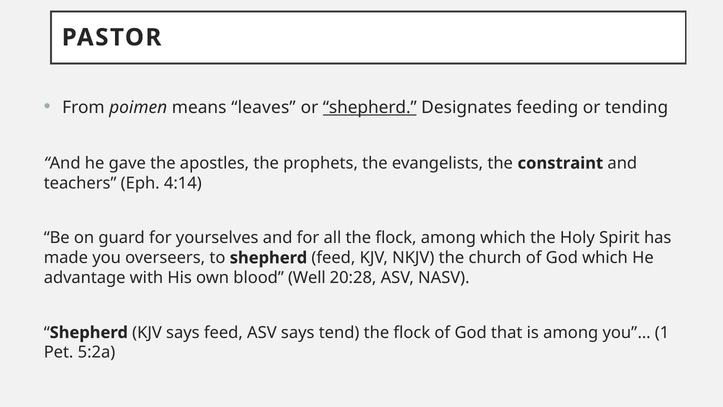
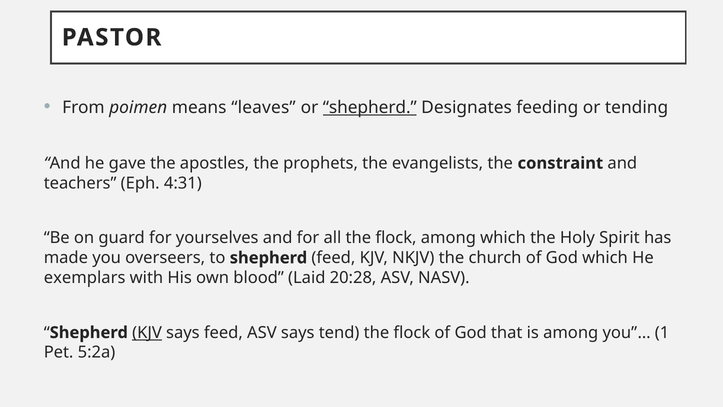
4:14: 4:14 -> 4:31 (183, 183)
advantage: advantage -> exemplars (85, 278)
Well: Well -> Laid (307, 278)
KJV underline: none -> present (147, 332)
